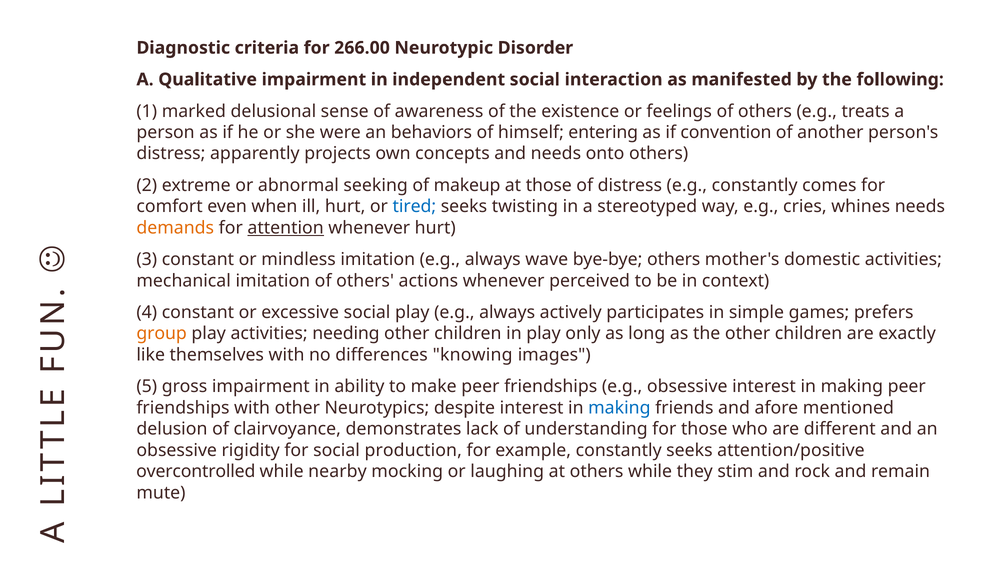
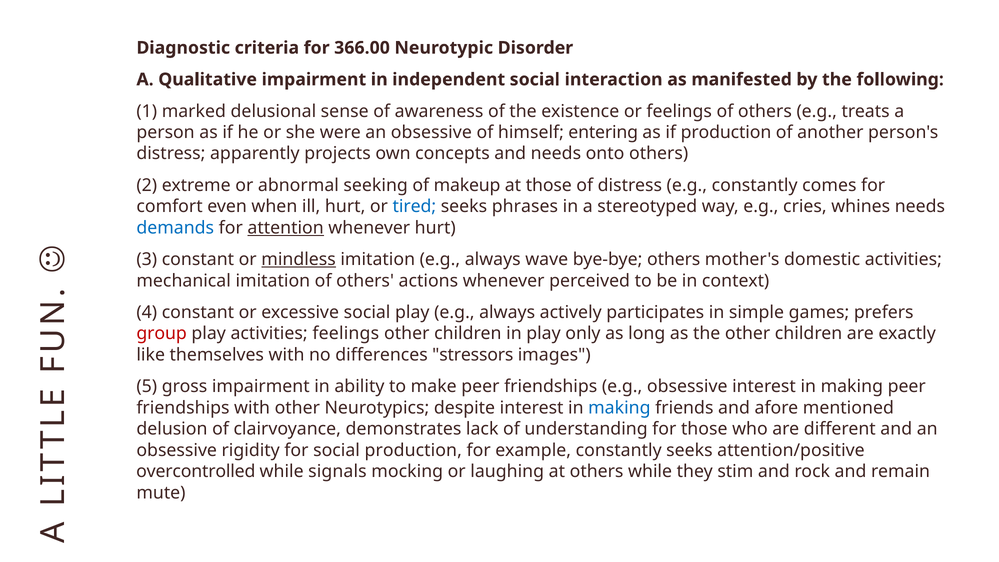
266.00: 266.00 -> 366.00 (362, 48)
were an behaviors: behaviors -> obsessive (431, 132)
if convention: convention -> production (726, 132)
twisting: twisting -> phrases (525, 207)
demands colour: orange -> blue (175, 228)
mindless underline: none -> present (299, 259)
group colour: orange -> red (162, 334)
activities needing: needing -> feelings (346, 334)
knowing: knowing -> stressors (473, 355)
nearby: nearby -> signals (337, 471)
